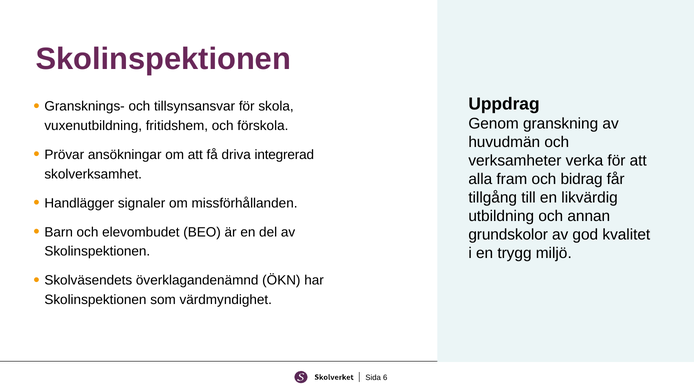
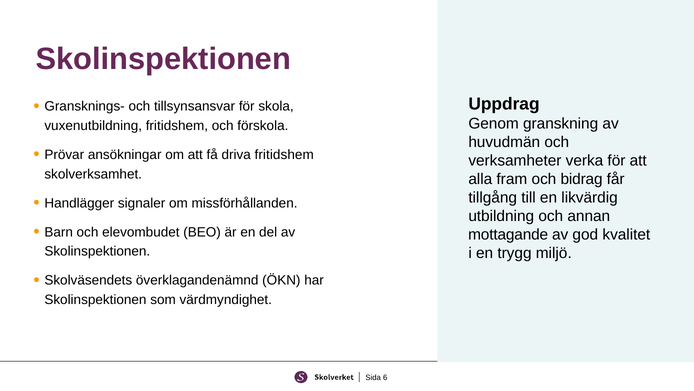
driva integrerad: integrerad -> fritidshem (284, 155)
grundskolor: grundskolor -> mottagande (508, 234)
